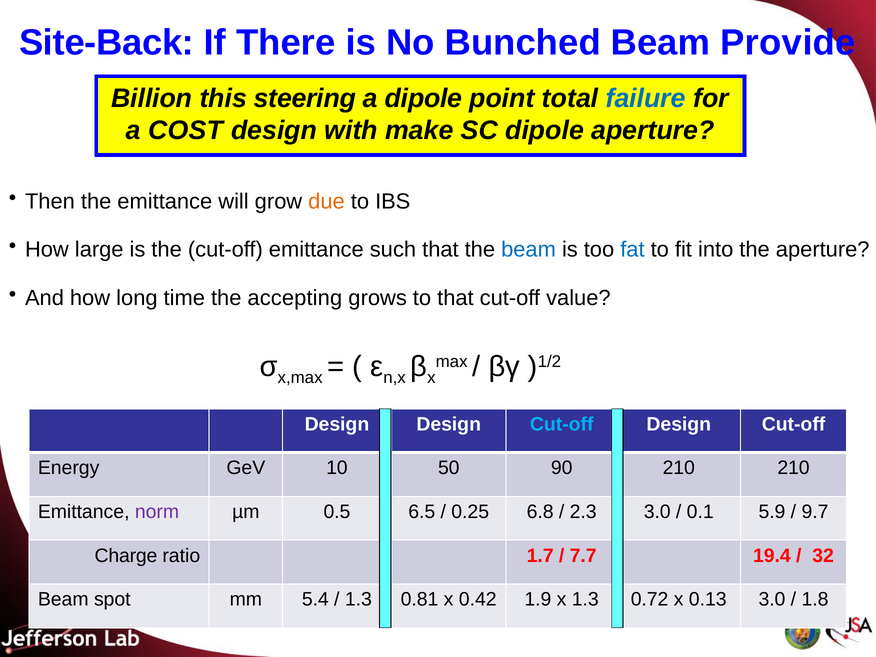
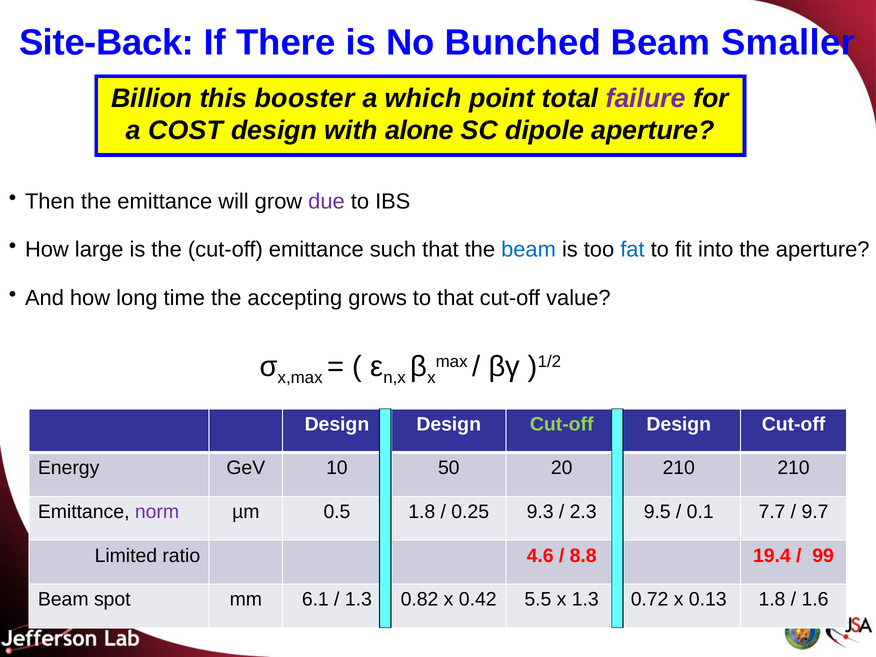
Provide: Provide -> Smaller (788, 43)
steering: steering -> booster (305, 99)
a dipole: dipole -> which (423, 99)
failure colour: blue -> purple (646, 99)
make: make -> alone (419, 131)
due colour: orange -> purple (327, 202)
Cut-off colour: light blue -> light green (562, 424)
90: 90 -> 20 (562, 468)
0.5 6.5: 6.5 -> 1.8 (422, 512)
6.8: 6.8 -> 9.3 (540, 512)
2.3 3.0: 3.0 -> 9.5 (657, 512)
5.9: 5.9 -> 7.7 (772, 512)
Charge: Charge -> Limited (126, 556)
1.7: 1.7 -> 4.6 (540, 556)
7.7: 7.7 -> 8.8 (583, 556)
32: 32 -> 99 (823, 556)
5.4: 5.4 -> 6.1 (315, 599)
0.81: 0.81 -> 0.82 (420, 599)
1.9: 1.9 -> 5.5 (538, 599)
0.13 3.0: 3.0 -> 1.8 (772, 599)
1.8: 1.8 -> 1.6 (815, 599)
